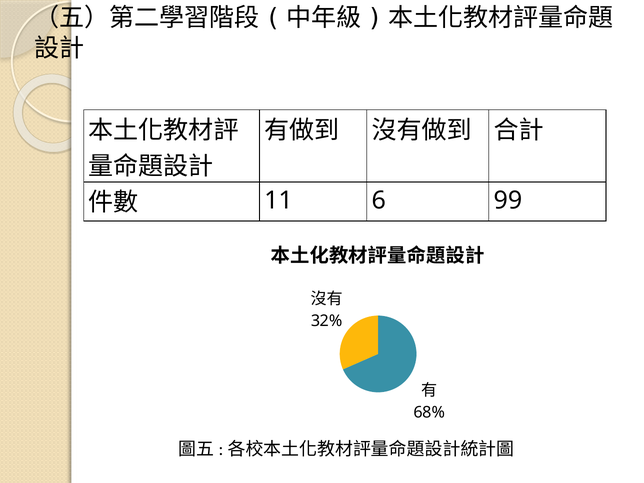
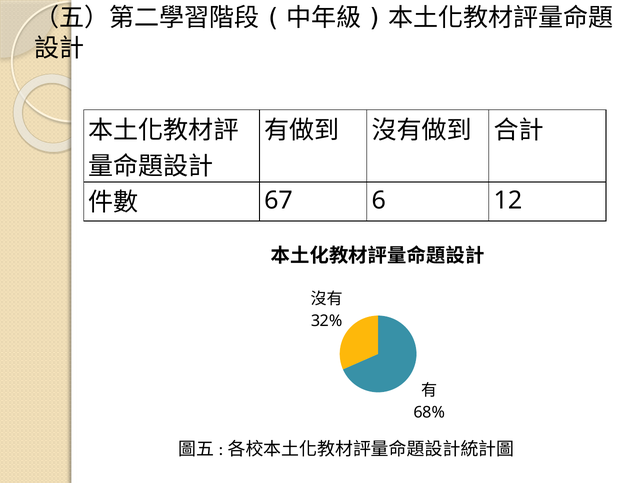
11: 11 -> 67 (279, 200)
99: 99 -> 12 (508, 200)
